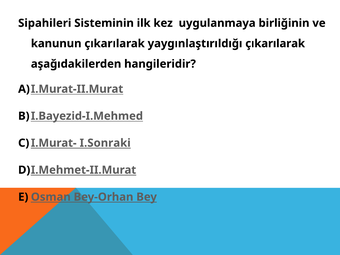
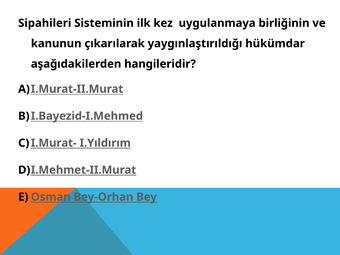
yaygınlaştırıldığı çıkarılarak: çıkarılarak -> hükümdar (275, 44)
I.Sonraki: I.Sonraki -> I.Yıldırım (105, 143)
